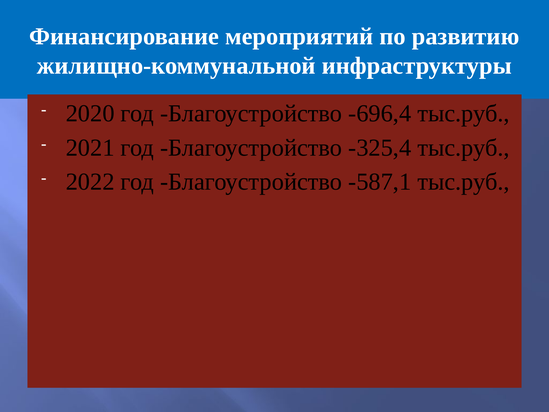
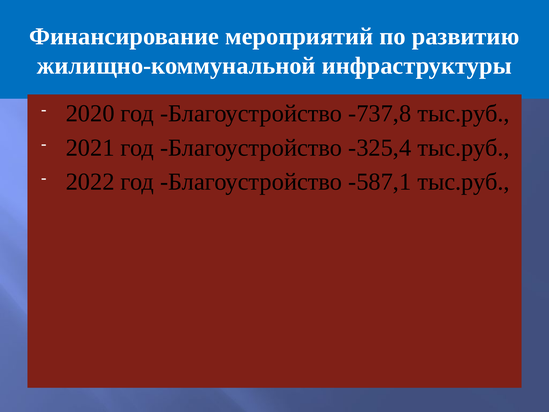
-696,4: -696,4 -> -737,8 (380, 113)
